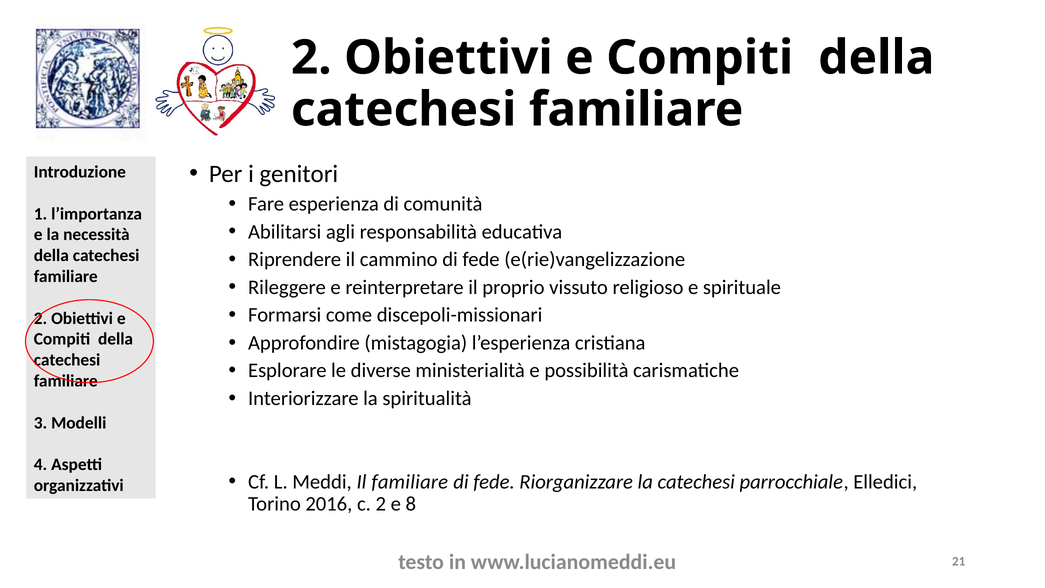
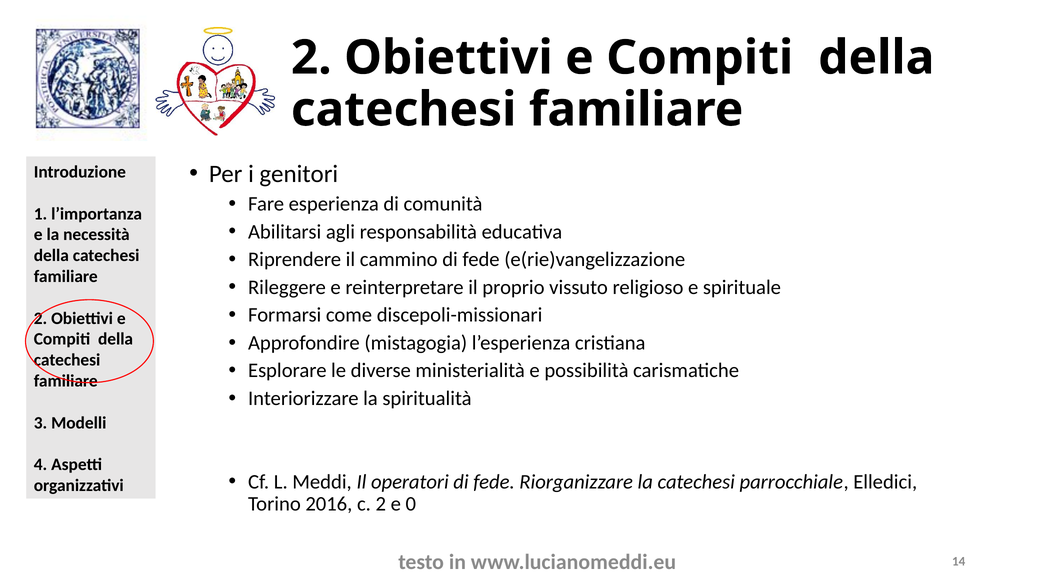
Il familiare: familiare -> operatori (410, 482)
8: 8 -> 0 (411, 504)
21: 21 -> 14 (959, 561)
